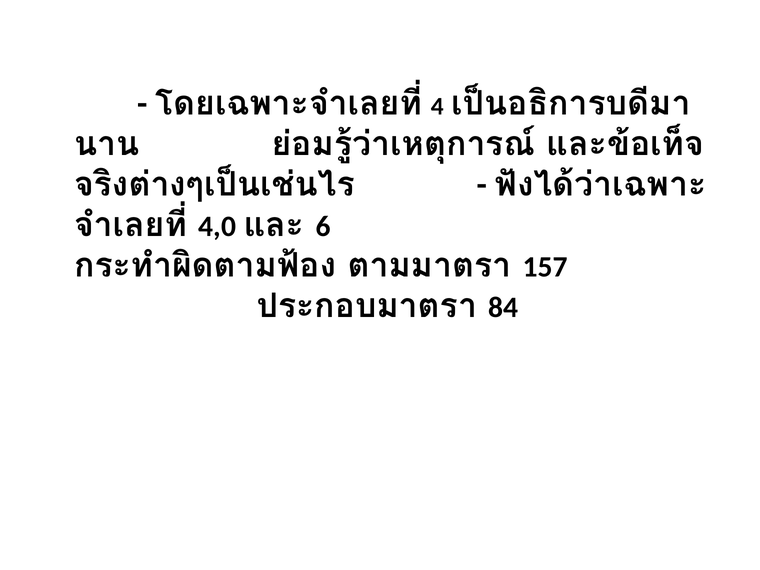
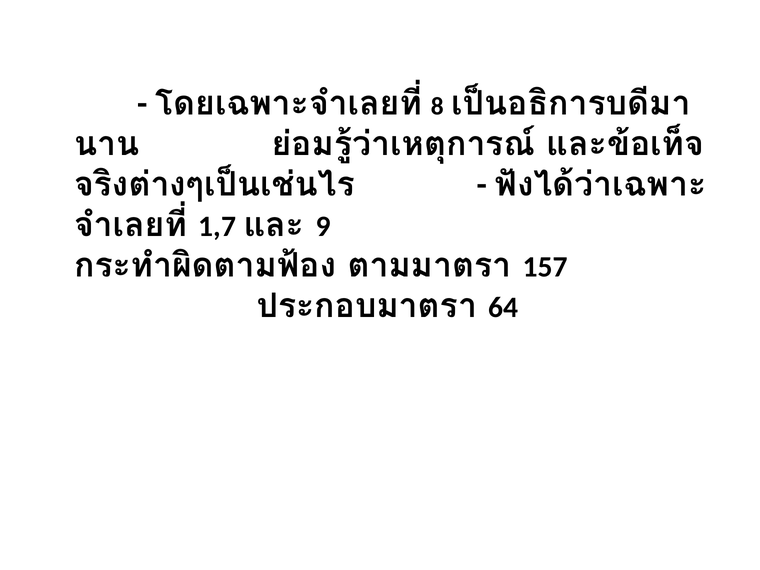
4: 4 -> 8 (437, 106)
4,0: 4,0 -> 1,7 (217, 226)
6: 6 -> 9 (323, 226)
84: 84 -> 64 (503, 308)
